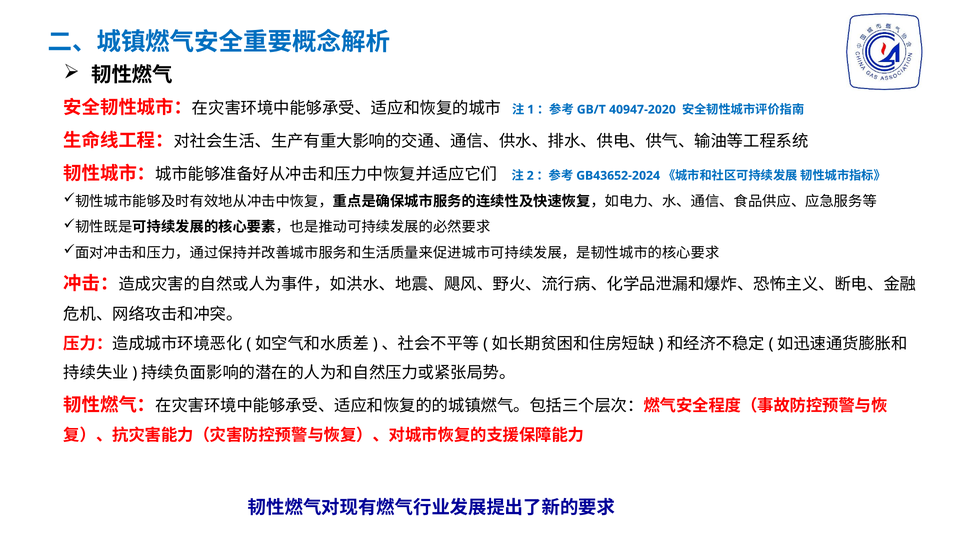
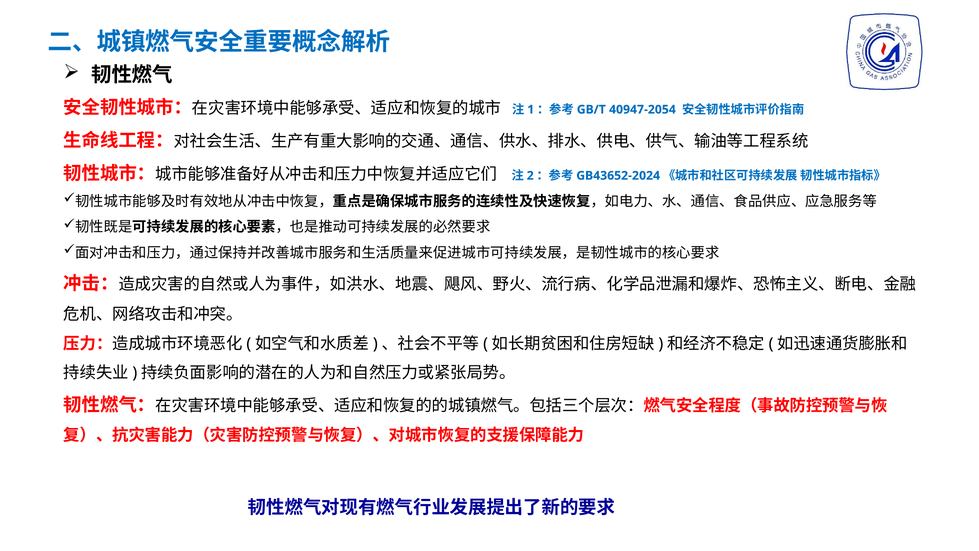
40947-2020: 40947-2020 -> 40947-2054 (642, 109)
